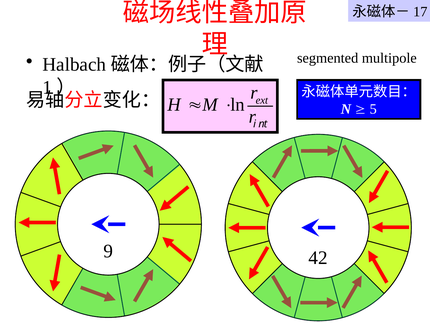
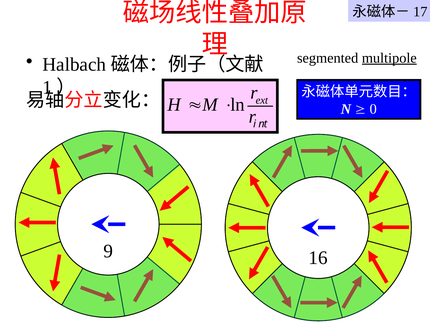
multipole underline: none -> present (389, 58)
5: 5 -> 0 (373, 109)
42: 42 -> 16 (318, 258)
